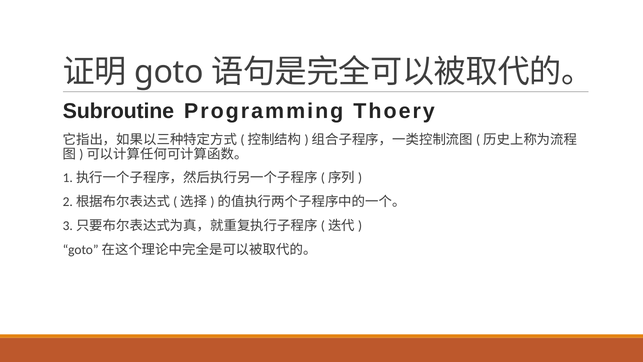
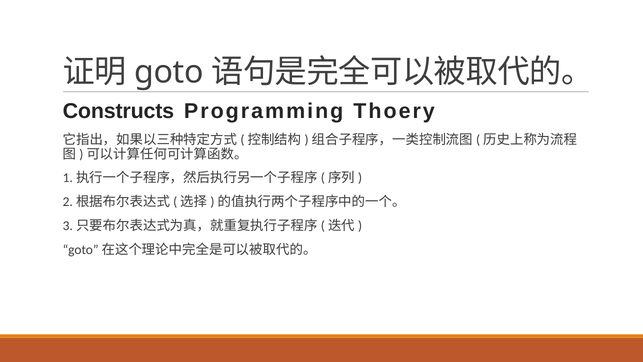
Subroutine: Subroutine -> Constructs (118, 111)
